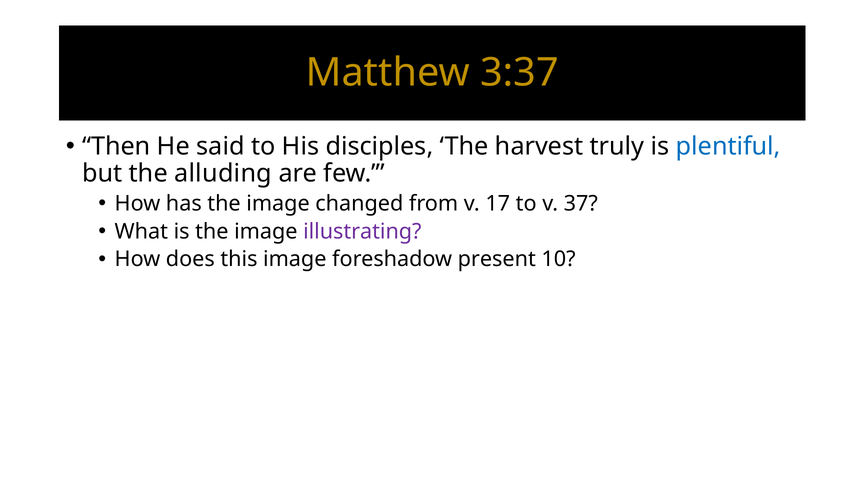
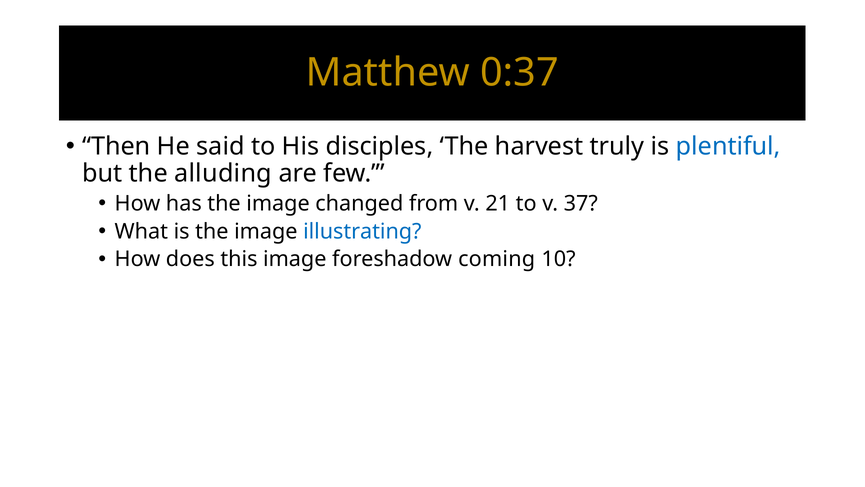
3:37: 3:37 -> 0:37 (519, 73)
17: 17 -> 21 (498, 203)
illustrating colour: purple -> blue (362, 231)
present: present -> coming (497, 259)
